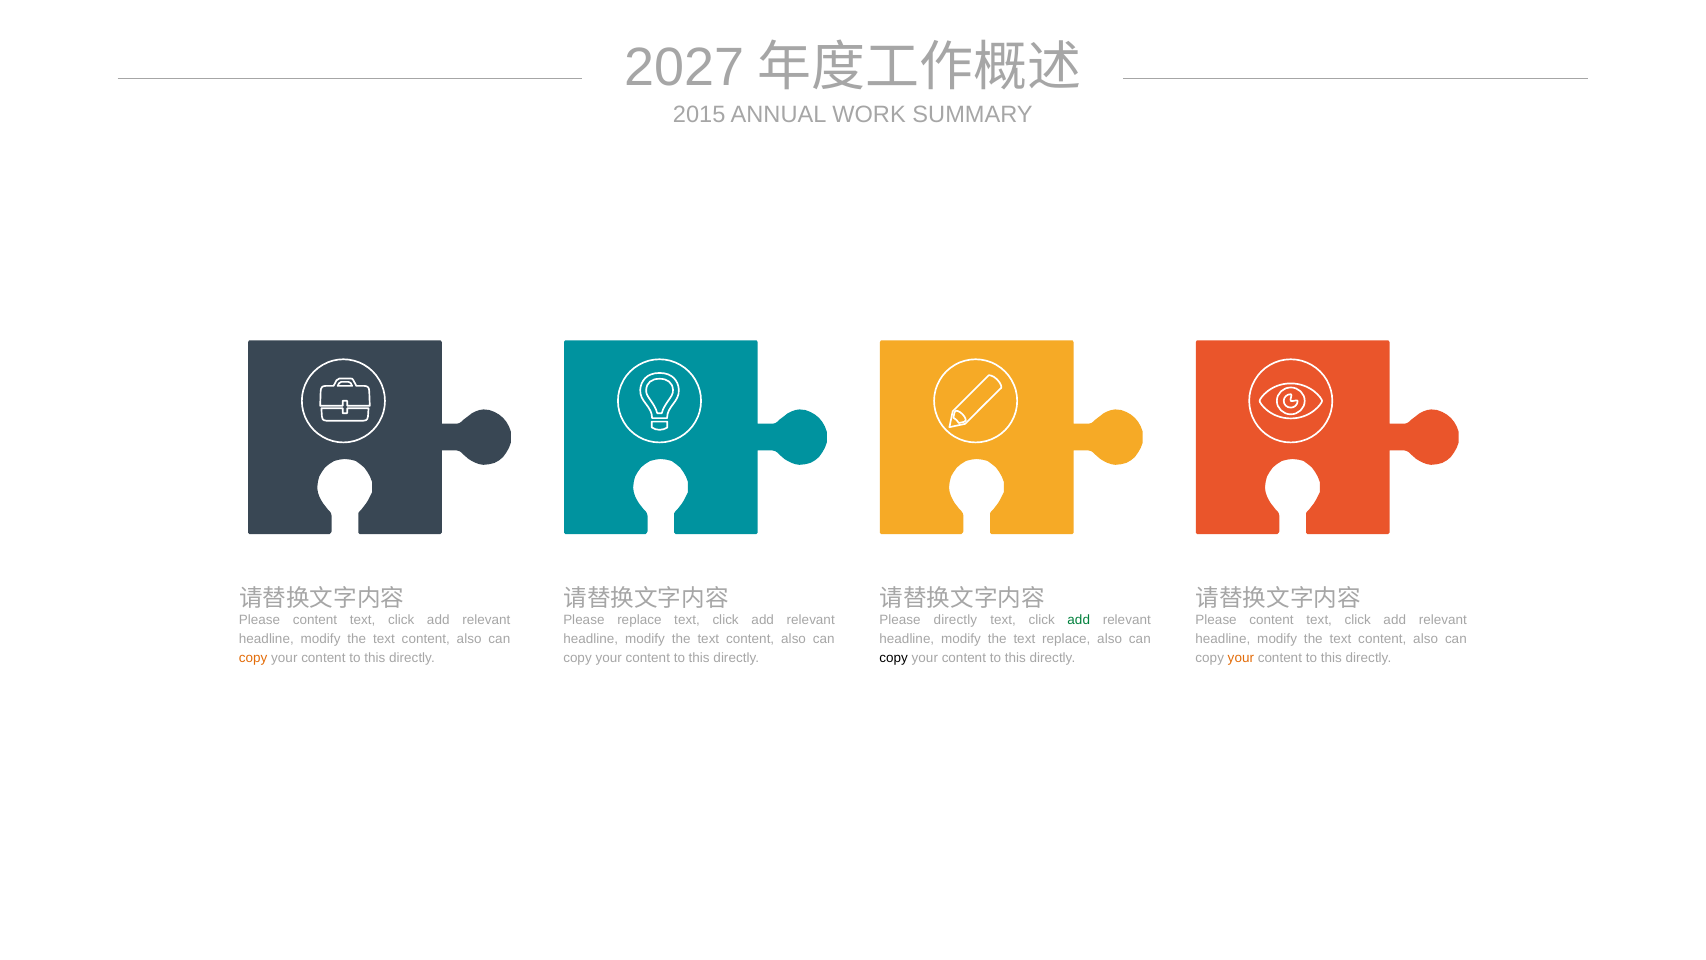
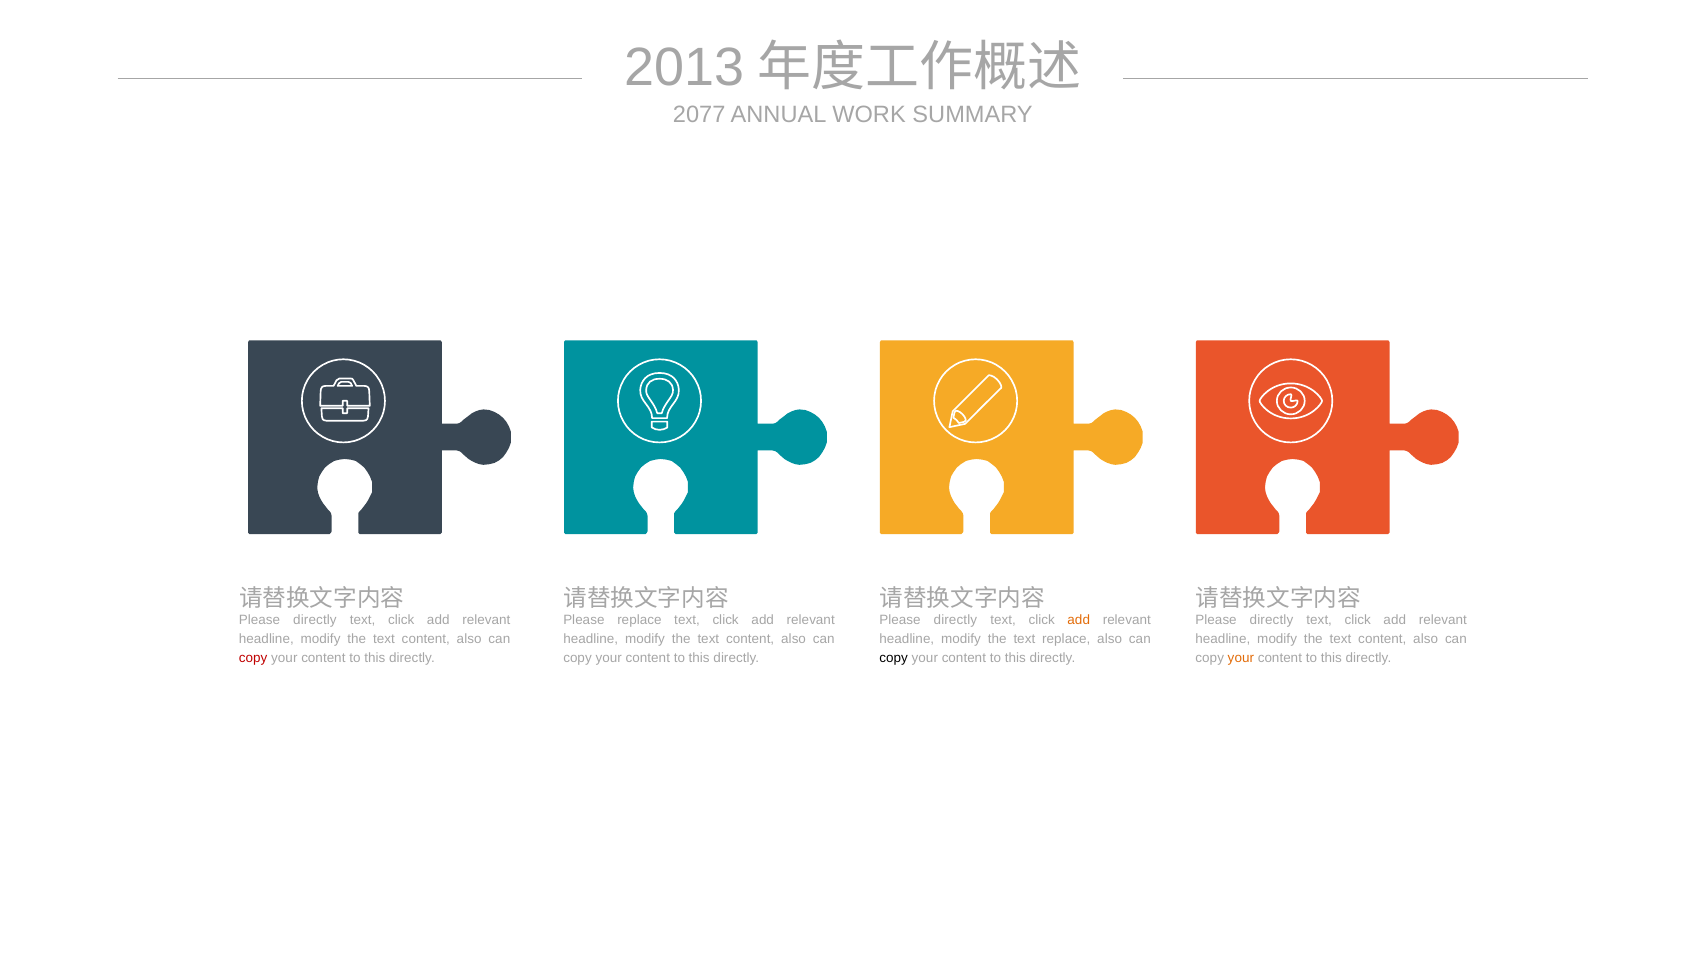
2027: 2027 -> 2013 (685, 67)
2015: 2015 -> 2077 (699, 114)
content: content -> directly (315, 619)
add colour: green -> orange (1079, 619)
content: content -> directly (1271, 619)
copy colour: orange -> red (253, 658)
